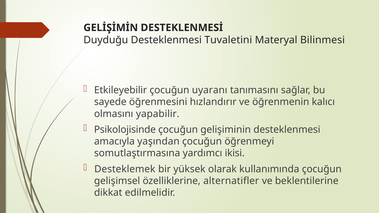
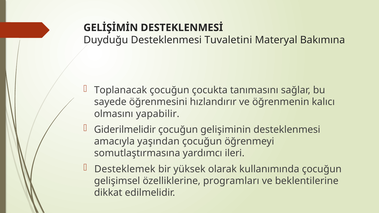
Bilinmesi: Bilinmesi -> Bakımına (323, 40)
Etkileyebilir: Etkileyebilir -> Toplanacak (121, 90)
uyaranı: uyaranı -> çocukta (210, 90)
Psikolojisinde: Psikolojisinde -> Giderilmelidir (125, 130)
ikisi: ikisi -> ileri (235, 153)
alternatifler: alternatifler -> programları (231, 181)
